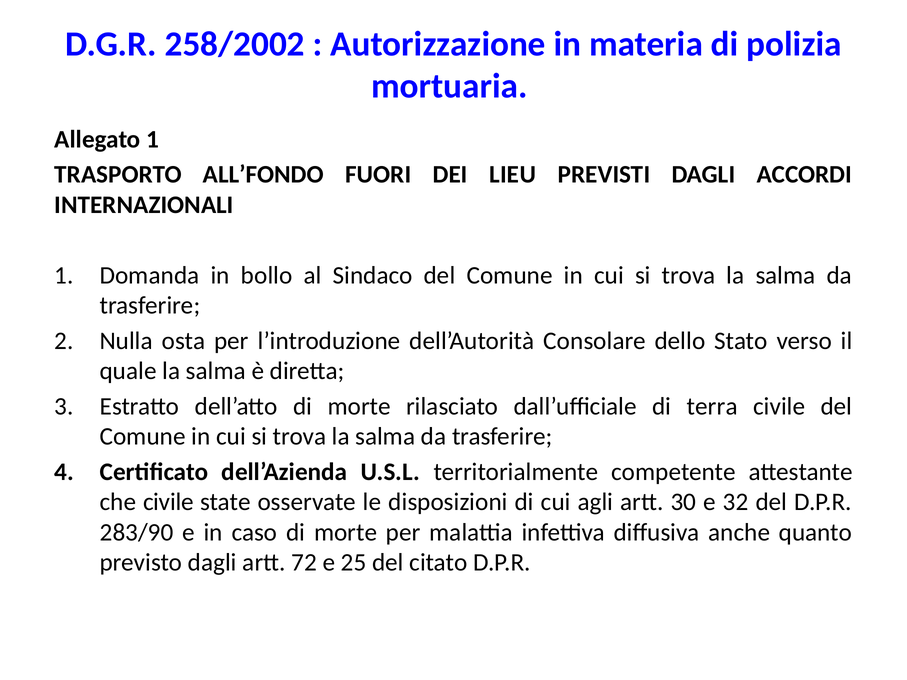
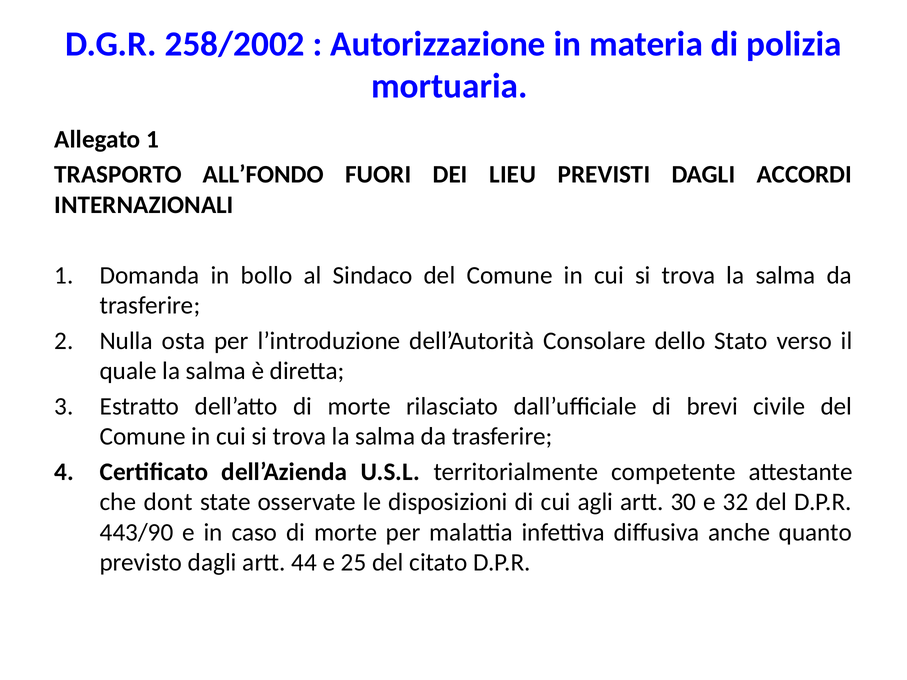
terra: terra -> brevi (712, 407)
che civile: civile -> dont (168, 502)
283/90: 283/90 -> 443/90 (137, 533)
72: 72 -> 44 (304, 563)
